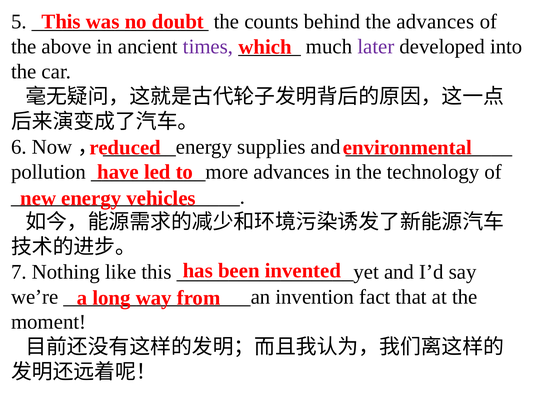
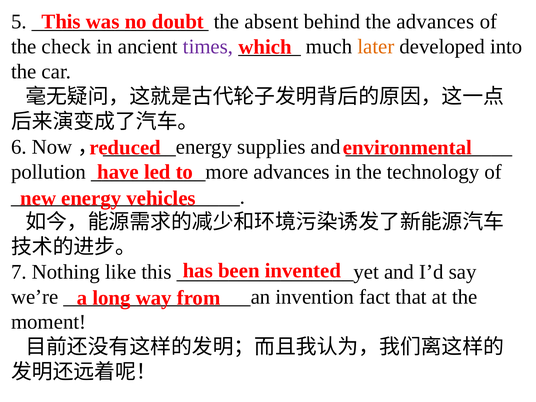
counts: counts -> absent (271, 22)
above: above -> check (66, 47)
later colour: purple -> orange (376, 47)
